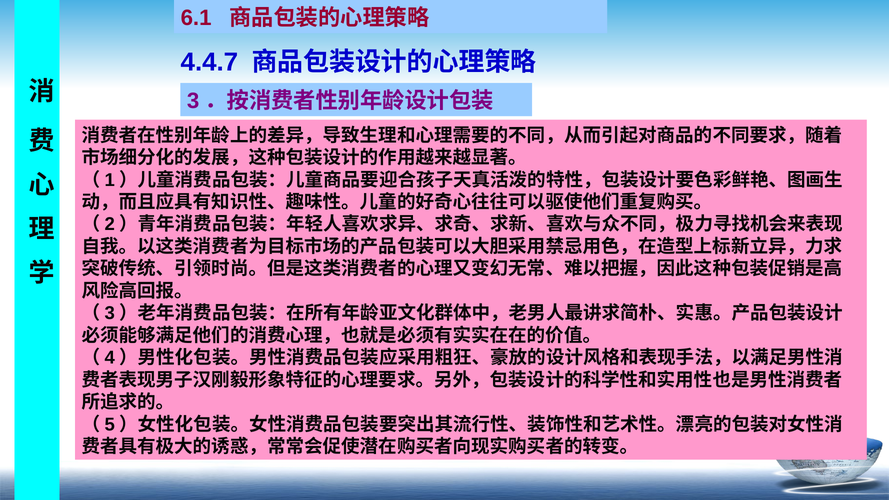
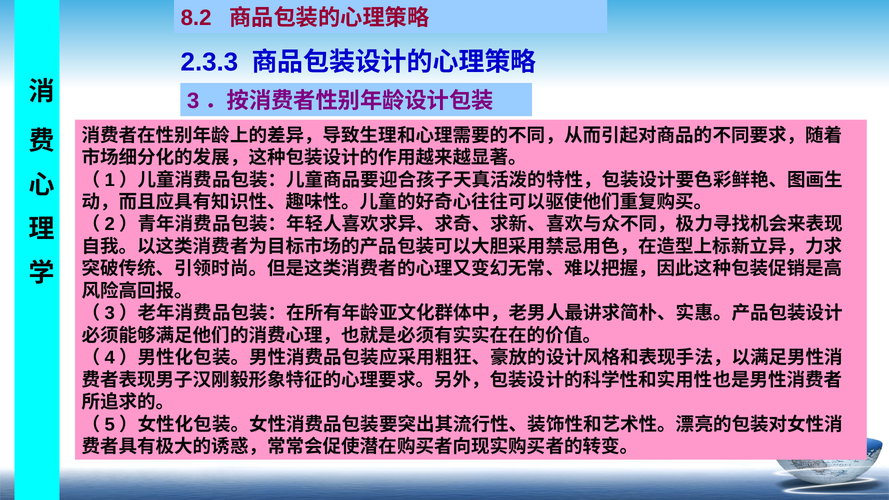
6.1: 6.1 -> 8.2 (196, 18)
4.4.7: 4.4.7 -> 2.3.3 (209, 62)
